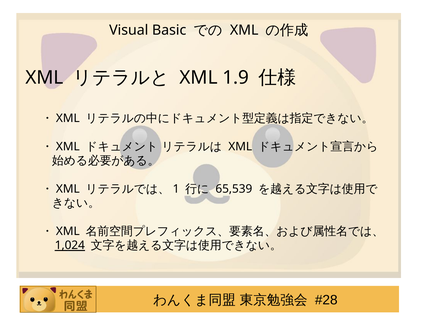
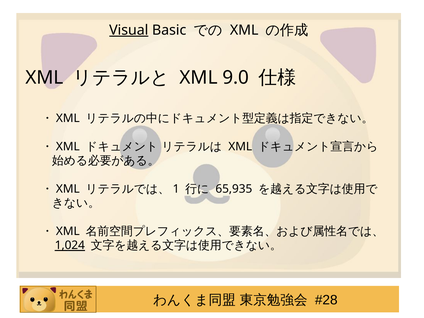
Visual underline: none -> present (129, 30)
1.9: 1.9 -> 9.0 (236, 78)
65,539: 65,539 -> 65,935 (234, 189)
